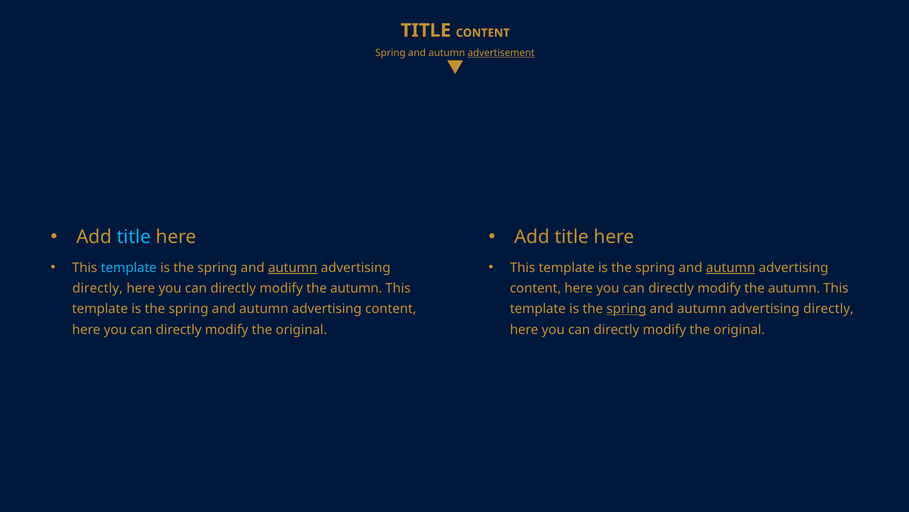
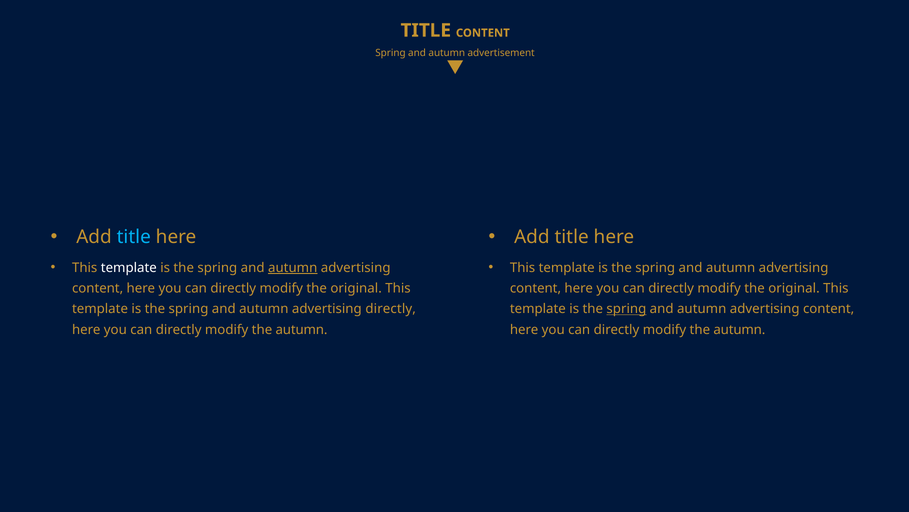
advertisement underline: present -> none (501, 53)
template colour: light blue -> white (129, 267)
autumn underline: present -> none (731, 267)
directly: directly -> content (98, 288)
autumn: autumn -> original (356, 288)
autumn: autumn -> original (794, 288)
content: content -> directly (391, 309)
directly: directly -> content (829, 309)
original: original -> autumn (302, 329)
original: original -> autumn (739, 329)
